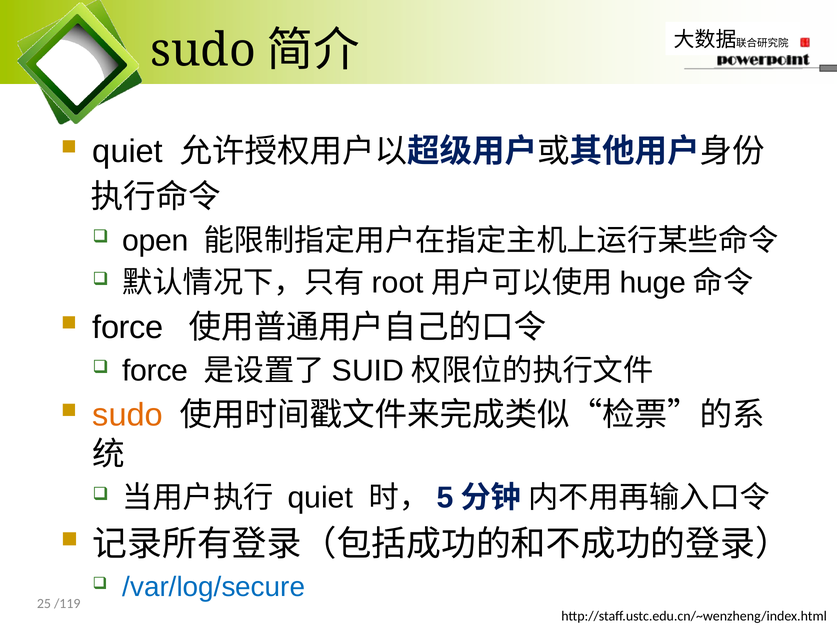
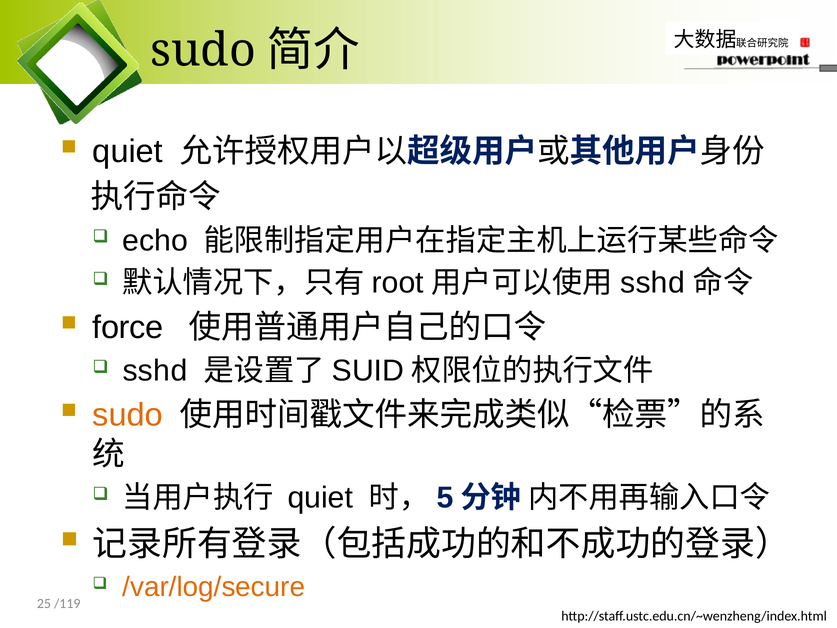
open: open -> echo (155, 241)
huge: huge -> sshd (653, 283)
force: force -> sshd (155, 371)
/var/log/secure colour: blue -> orange (214, 587)
